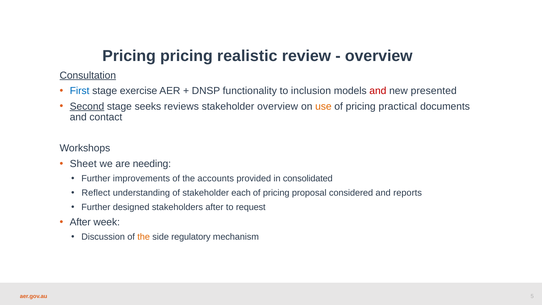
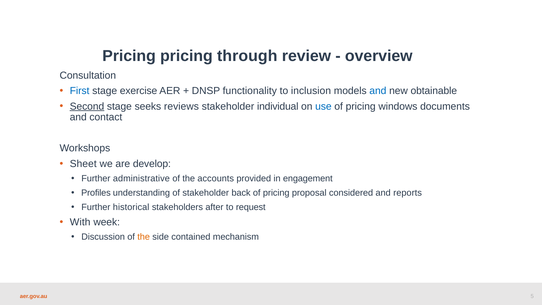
realistic: realistic -> through (247, 56)
Consultation underline: present -> none (88, 75)
and colour: red -> blue (378, 91)
presented: presented -> obtainable (434, 91)
stakeholder overview: overview -> individual (278, 106)
use colour: orange -> blue (323, 106)
practical: practical -> windows (398, 106)
needing: needing -> develop (152, 164)
improvements: improvements -> administrative (141, 179)
consolidated: consolidated -> engagement (308, 179)
Reflect: Reflect -> Profiles (96, 193)
each: each -> back (241, 193)
designed: designed -> historical (131, 207)
After: After -> With (80, 222)
regulatory: regulatory -> contained (191, 237)
